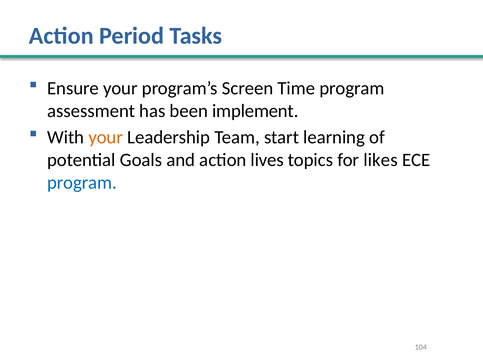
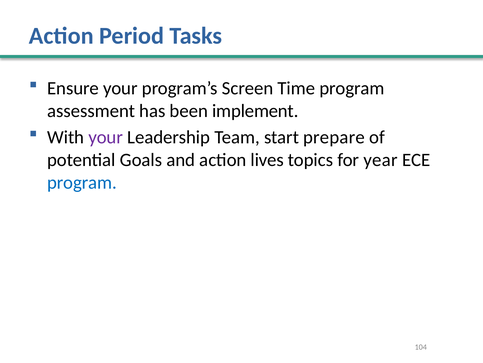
your colour: orange -> purple (106, 137)
learning: learning -> prepare (334, 137)
likes: likes -> year (381, 160)
